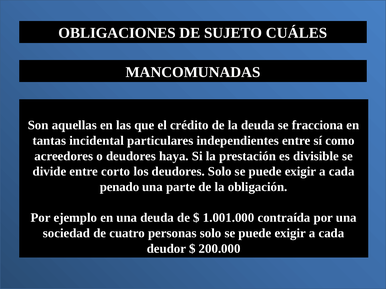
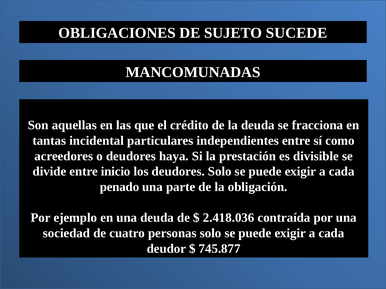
CUÁLES: CUÁLES -> SUCEDE (297, 33)
corto: corto -> inicio (116, 172)
1.001.000: 1.001.000 -> 2.418.036 (229, 218)
200.000: 200.000 -> 745.877 (220, 249)
